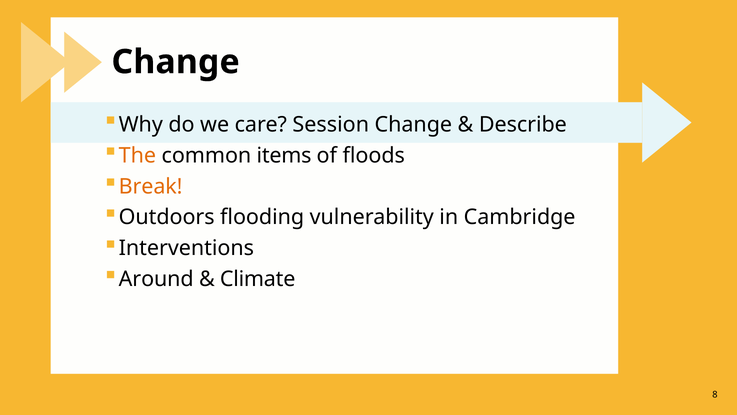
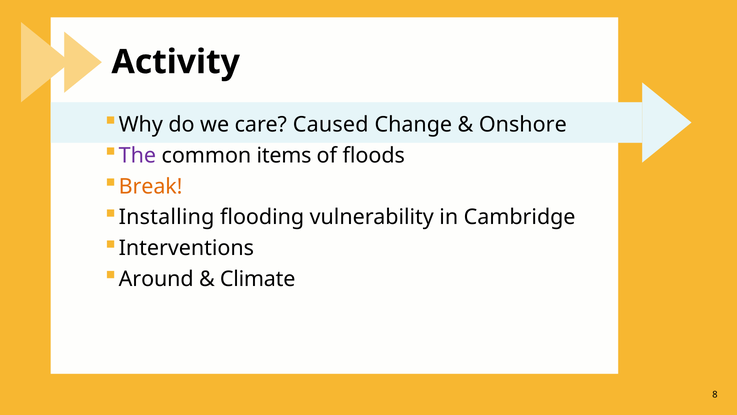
Change: Change -> Activity (176, 62)
Session: Session -> Caused (331, 125)
Describe: Describe -> Onshore (523, 125)
The colour: orange -> purple (137, 155)
Outdoors: Outdoors -> Installing (167, 217)
